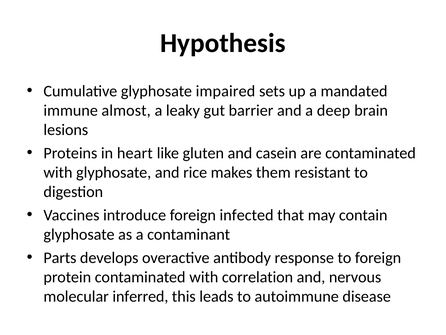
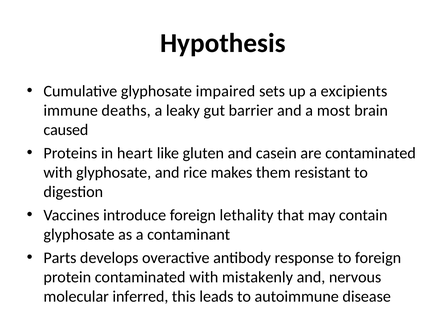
mandated: mandated -> excipients (354, 91)
almost: almost -> deaths (126, 110)
deep: deep -> most (334, 110)
lesions: lesions -> caused (66, 130)
infected: infected -> lethality (247, 215)
correlation: correlation -> mistakenly (257, 277)
